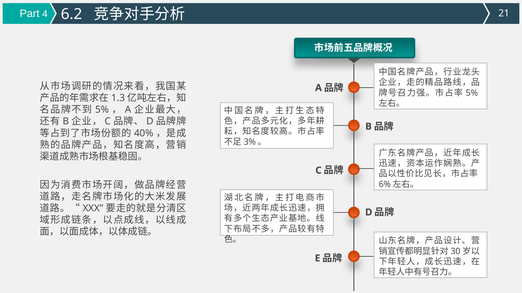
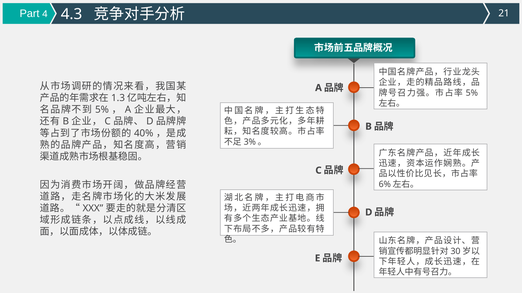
6.2: 6.2 -> 4.3 (72, 14)
